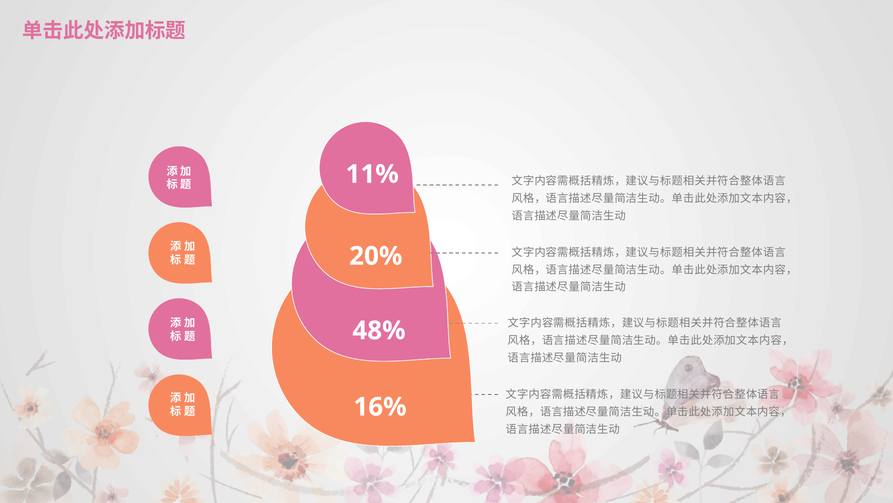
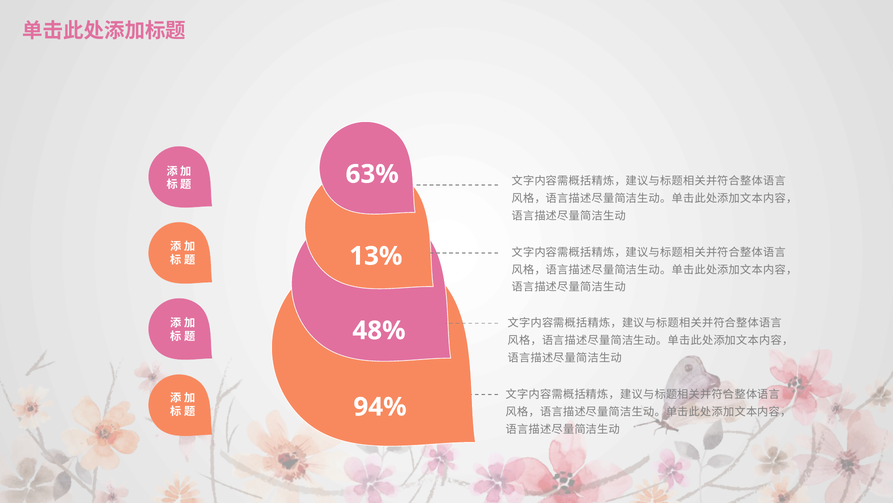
11%: 11% -> 63% (372, 174)
20%: 20% -> 13% (376, 256)
16%: 16% -> 94% (380, 406)
